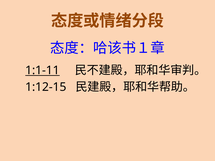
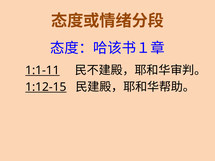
1:12-15 underline: none -> present (46, 87)
